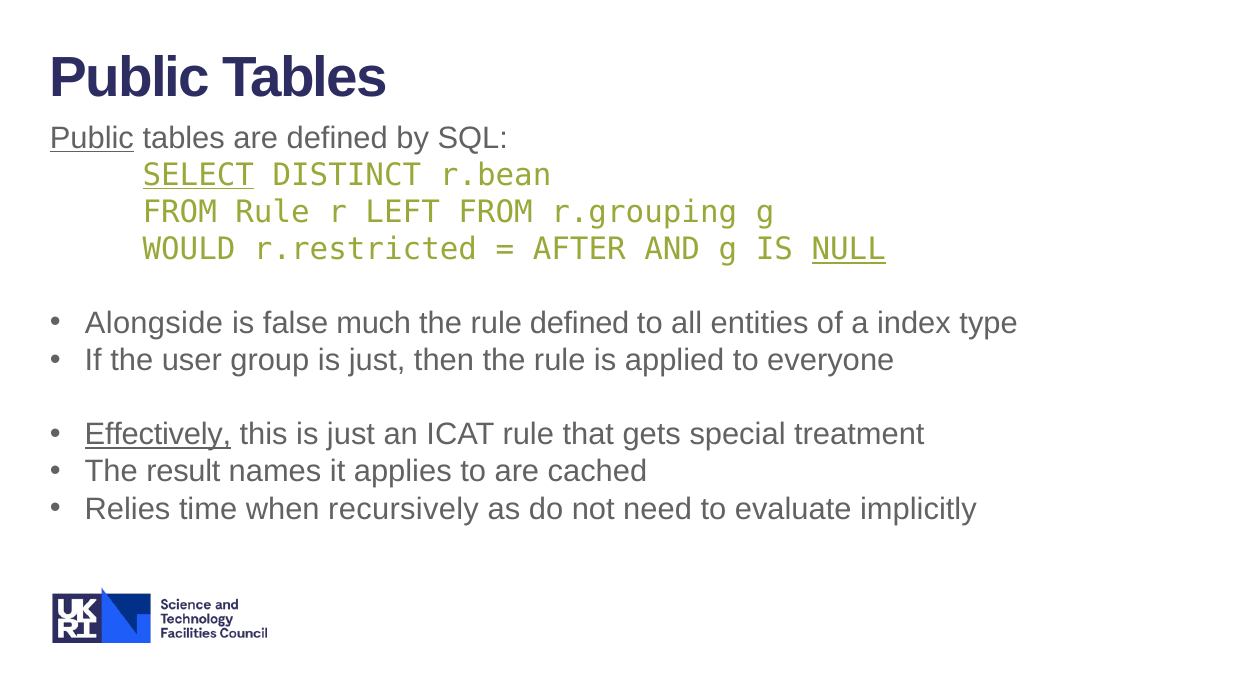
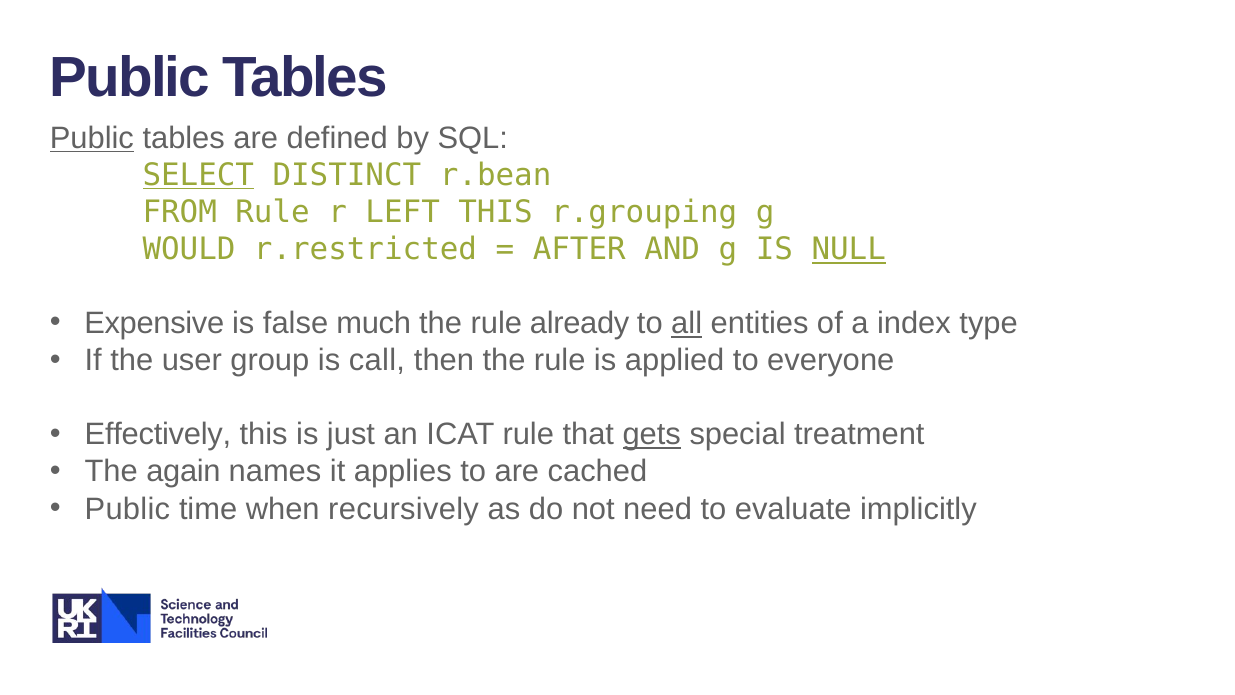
LEFT FROM: FROM -> THIS (496, 212)
Alongside: Alongside -> Expensive (154, 323)
rule defined: defined -> already (580, 323)
all underline: none -> present (687, 323)
group is just: just -> call (377, 360)
Effectively underline: present -> none (158, 435)
gets underline: none -> present (652, 435)
result: result -> again (183, 472)
Relies: Relies -> Public (127, 509)
